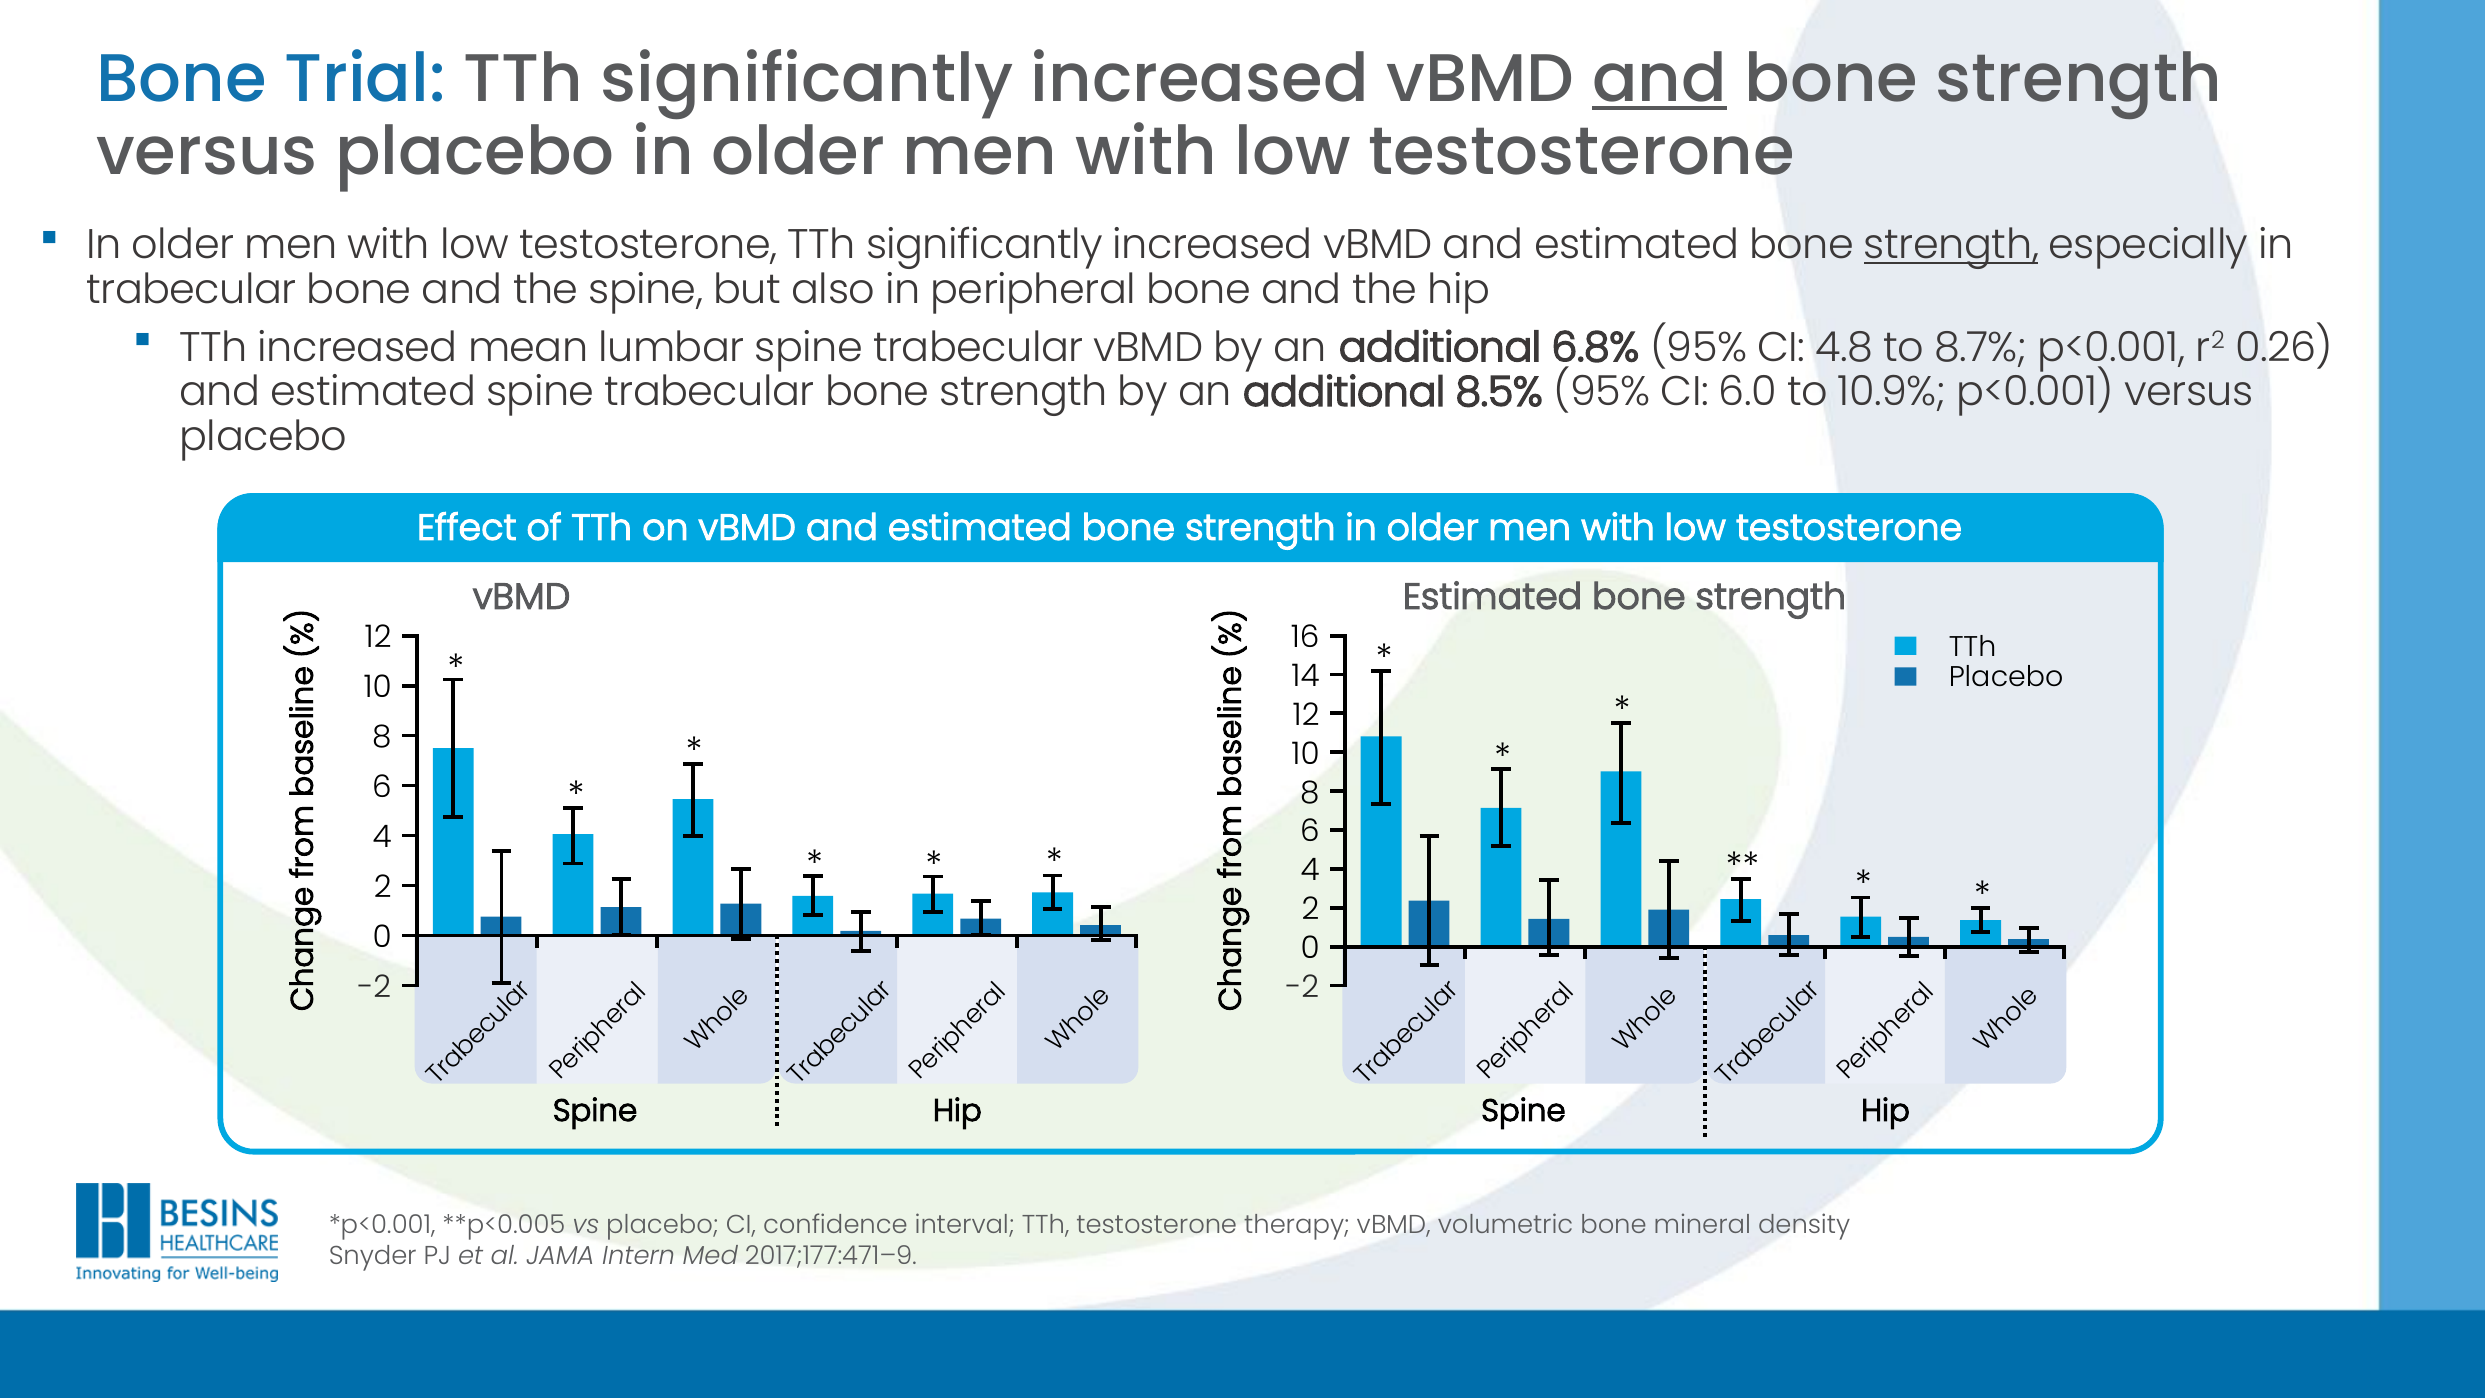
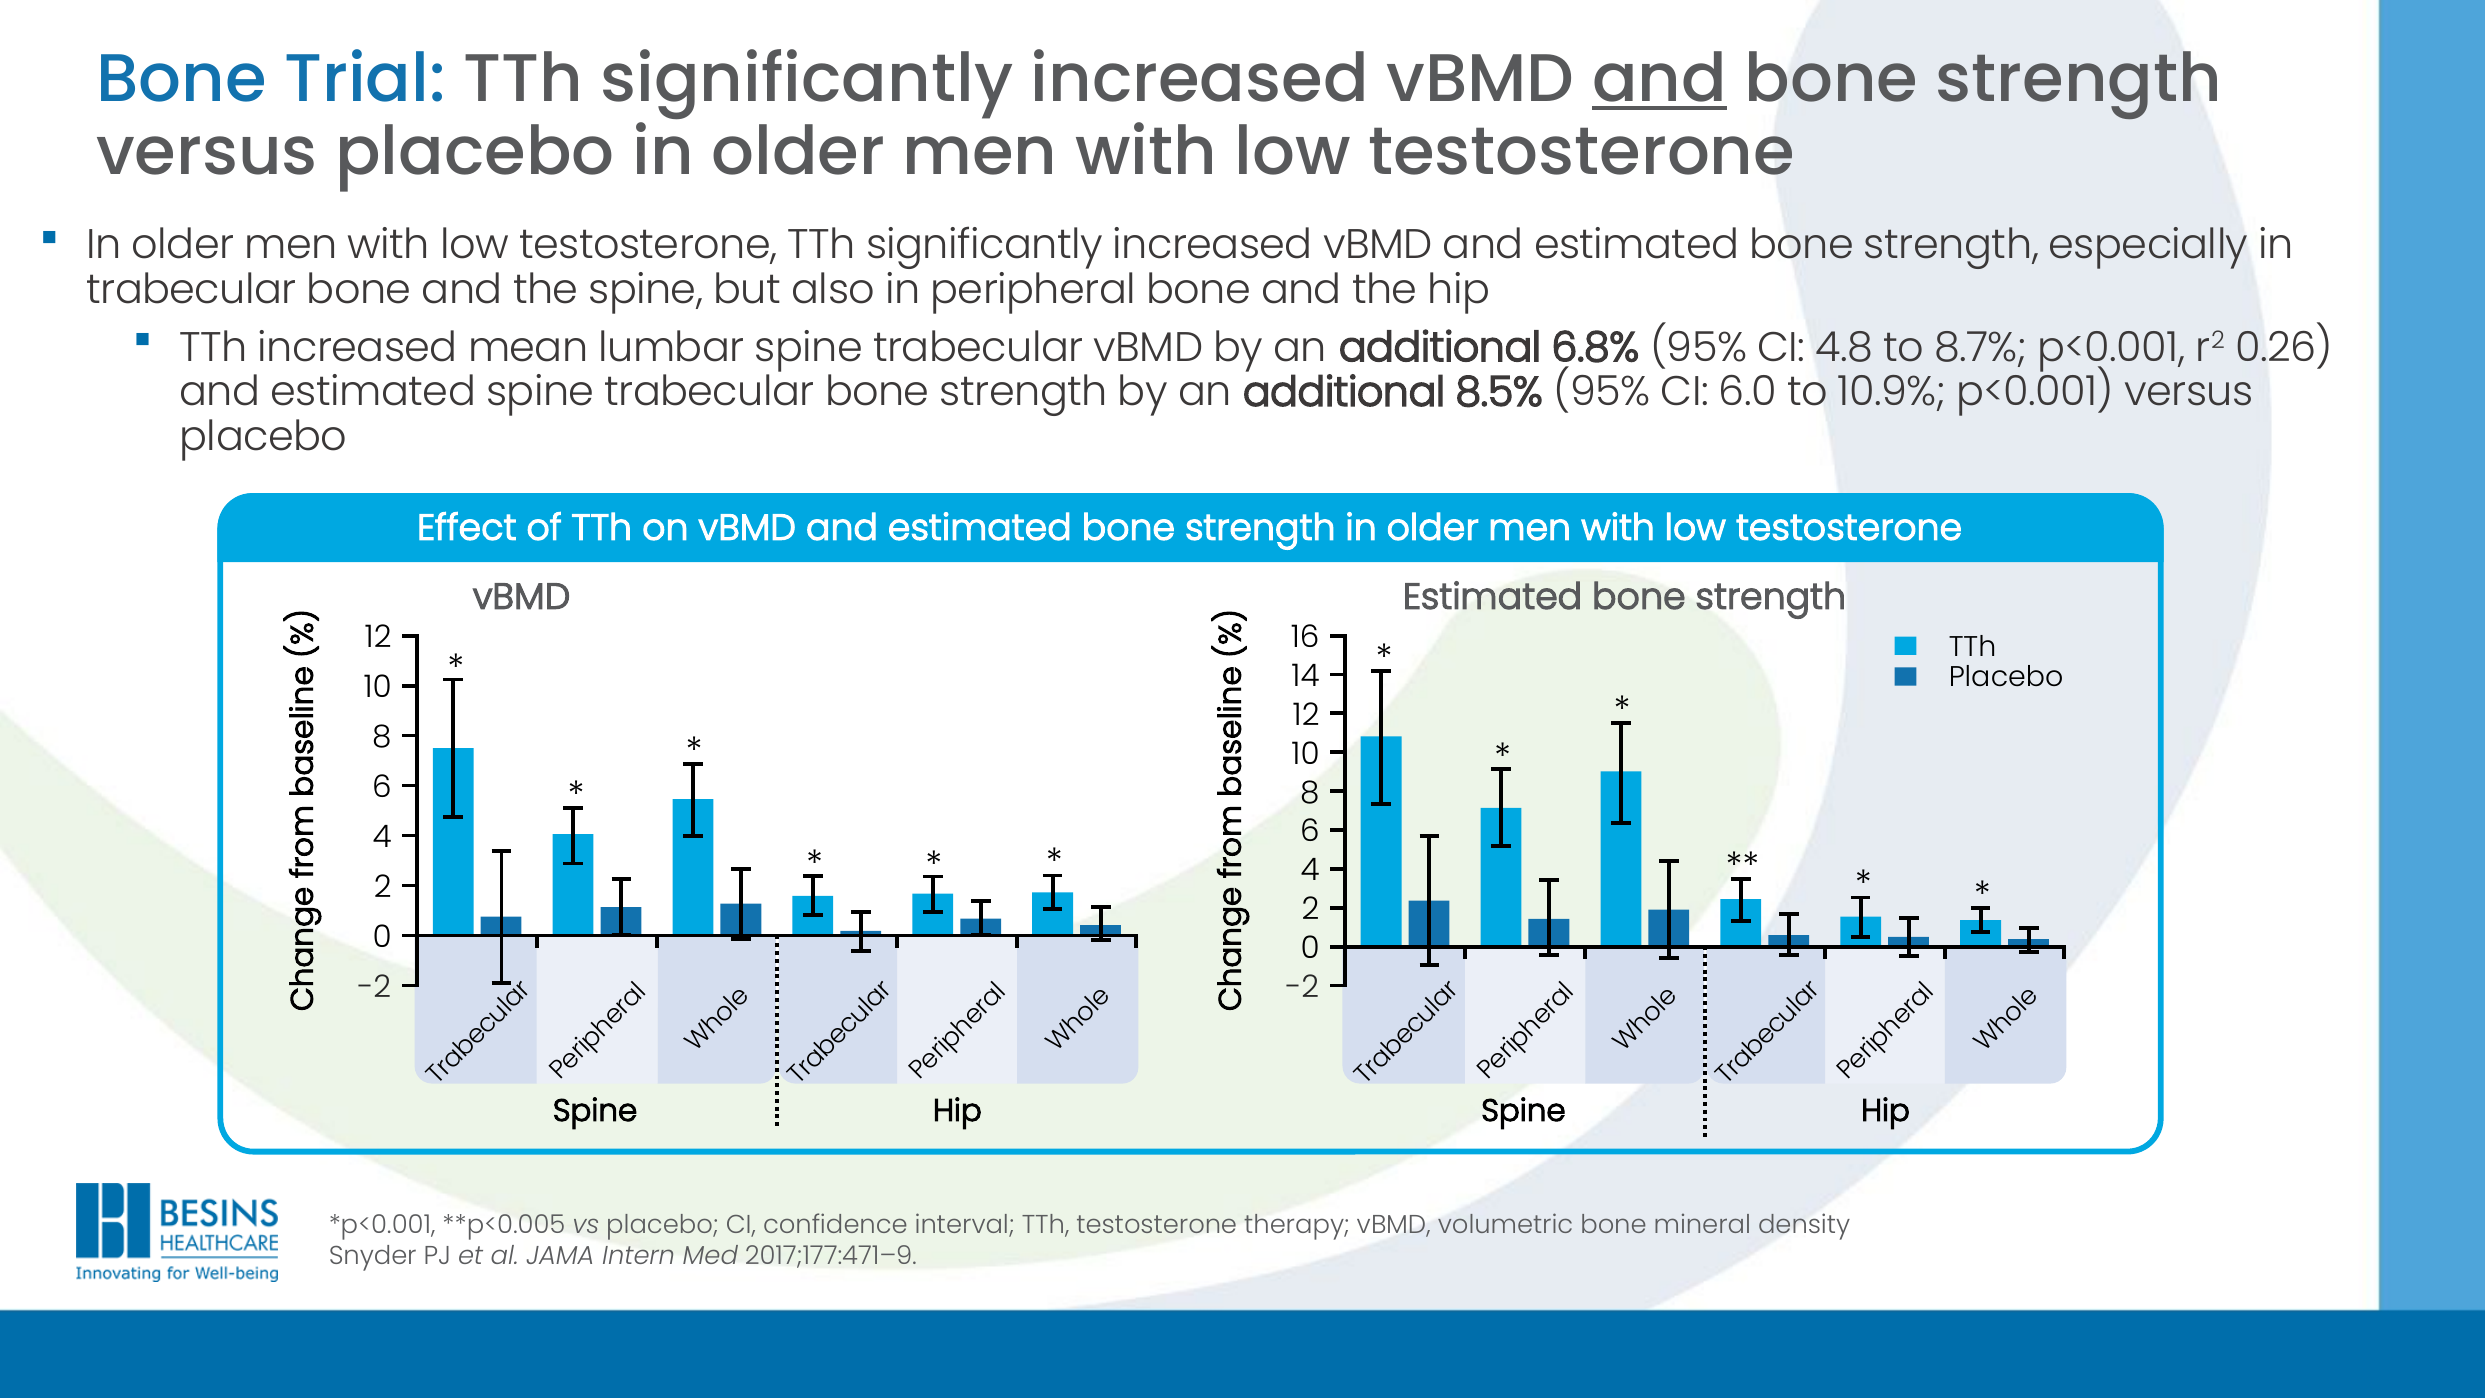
strength underline: present -> none (1951, 245)
